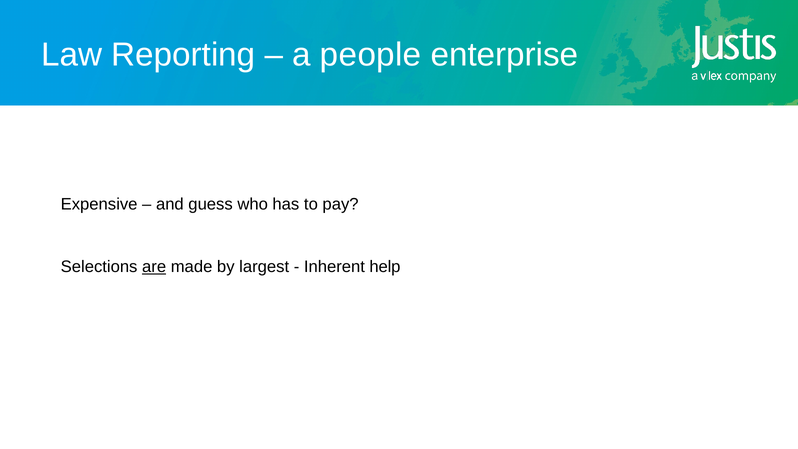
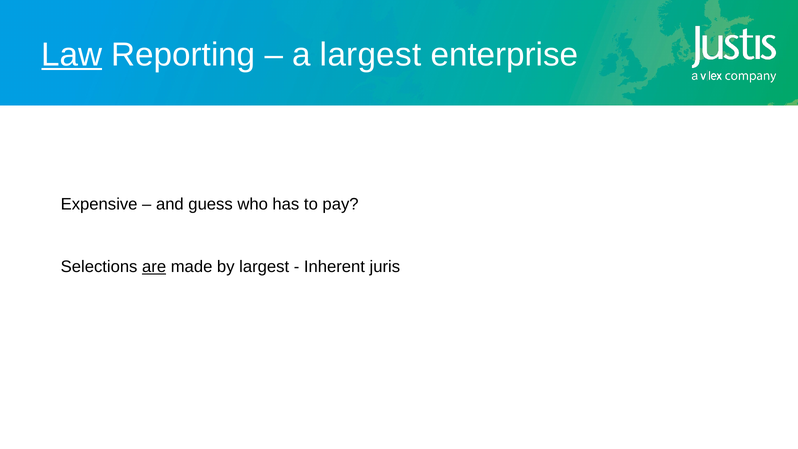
Law underline: none -> present (72, 55)
a people: people -> largest (371, 55)
help: help -> juris (385, 267)
